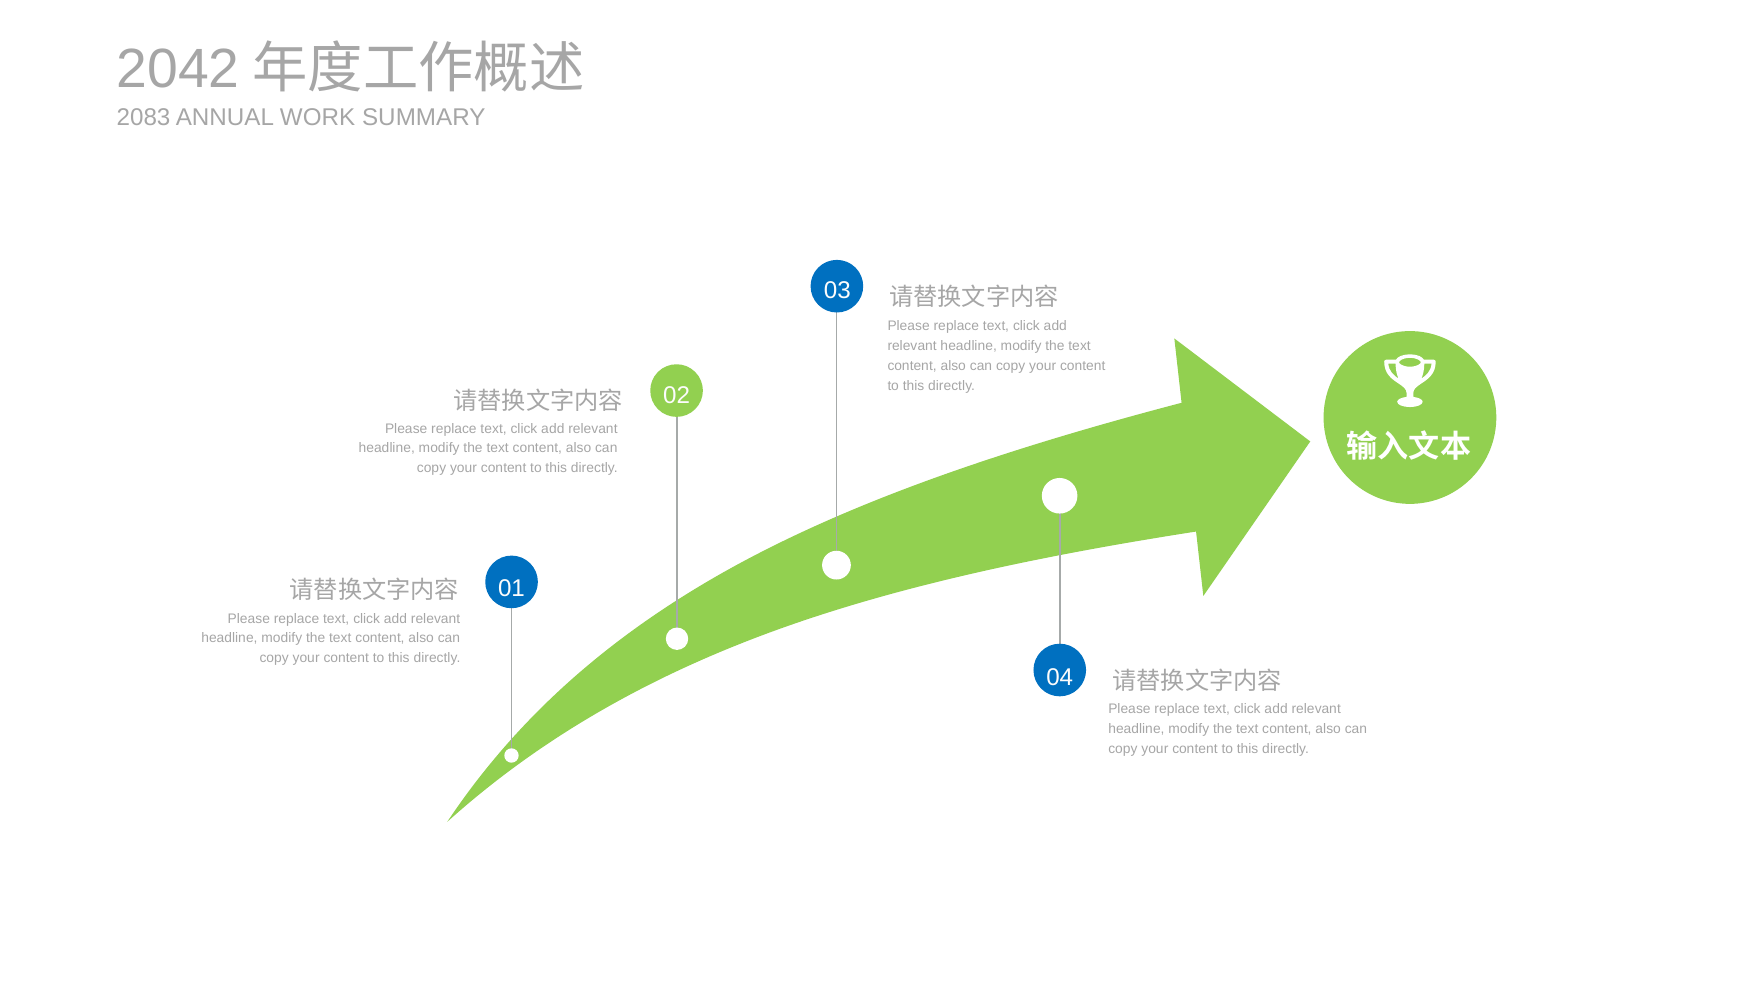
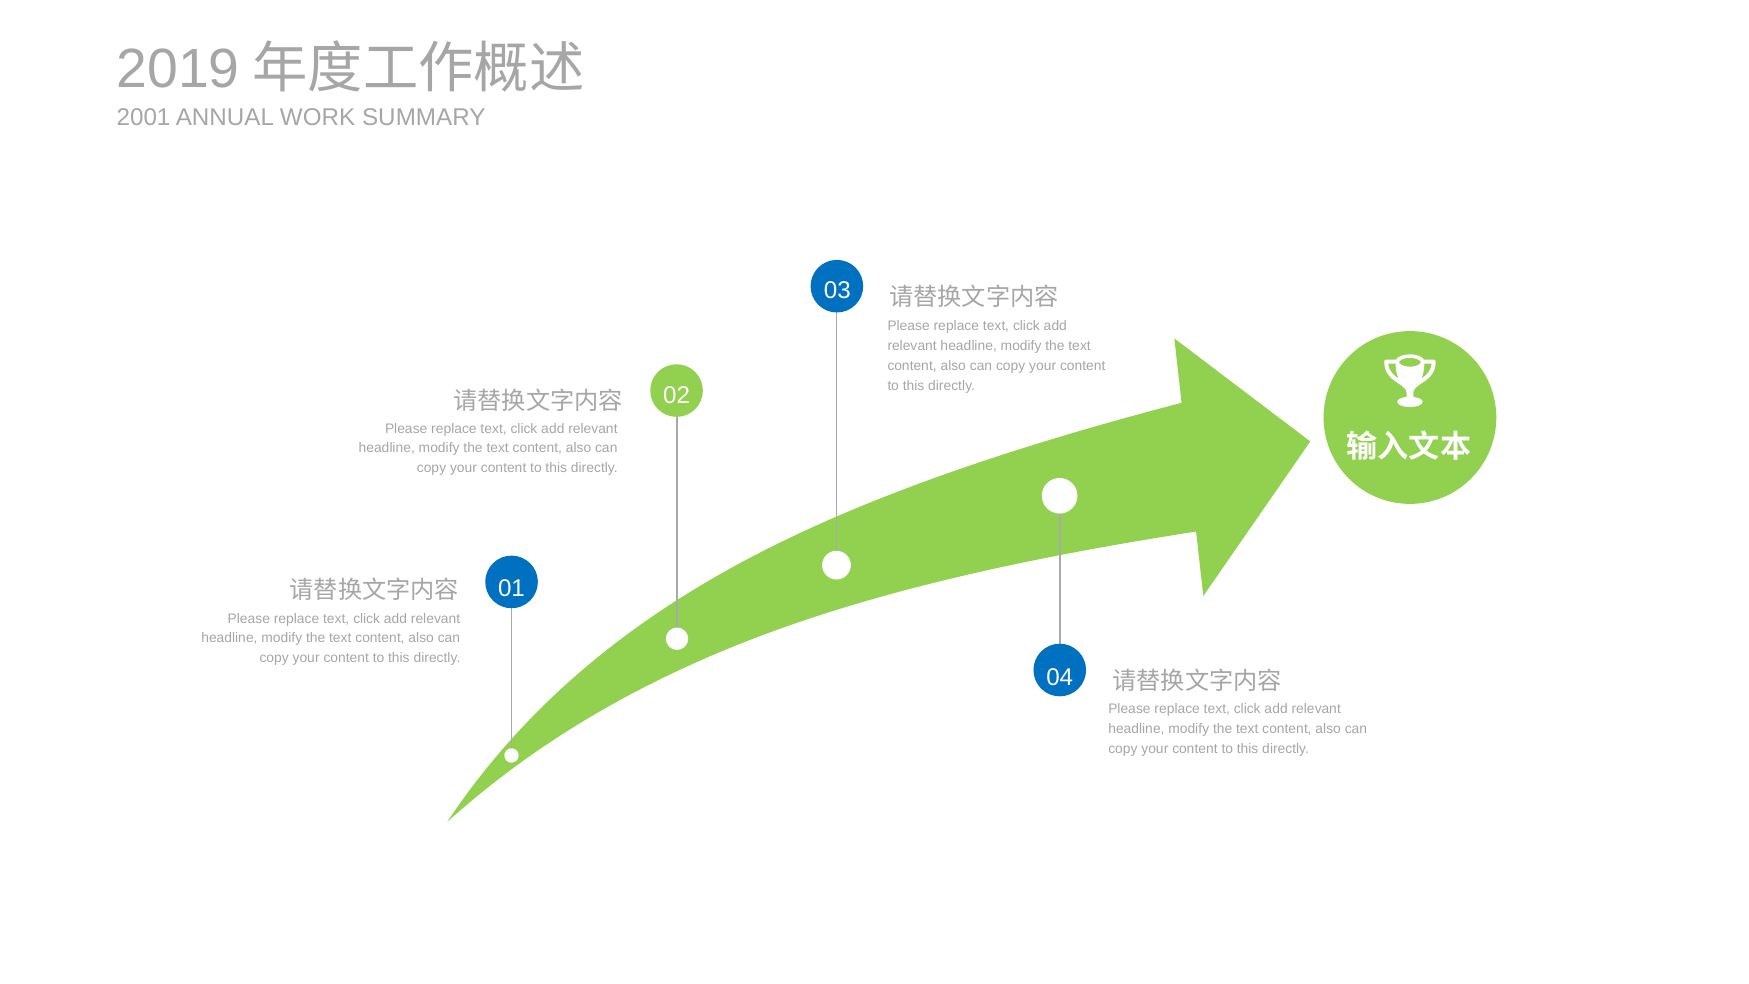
2042: 2042 -> 2019 (178, 69)
2083: 2083 -> 2001 (144, 117)
